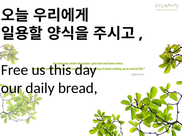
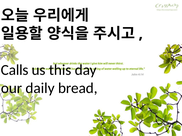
Free: Free -> Calls (15, 70)
